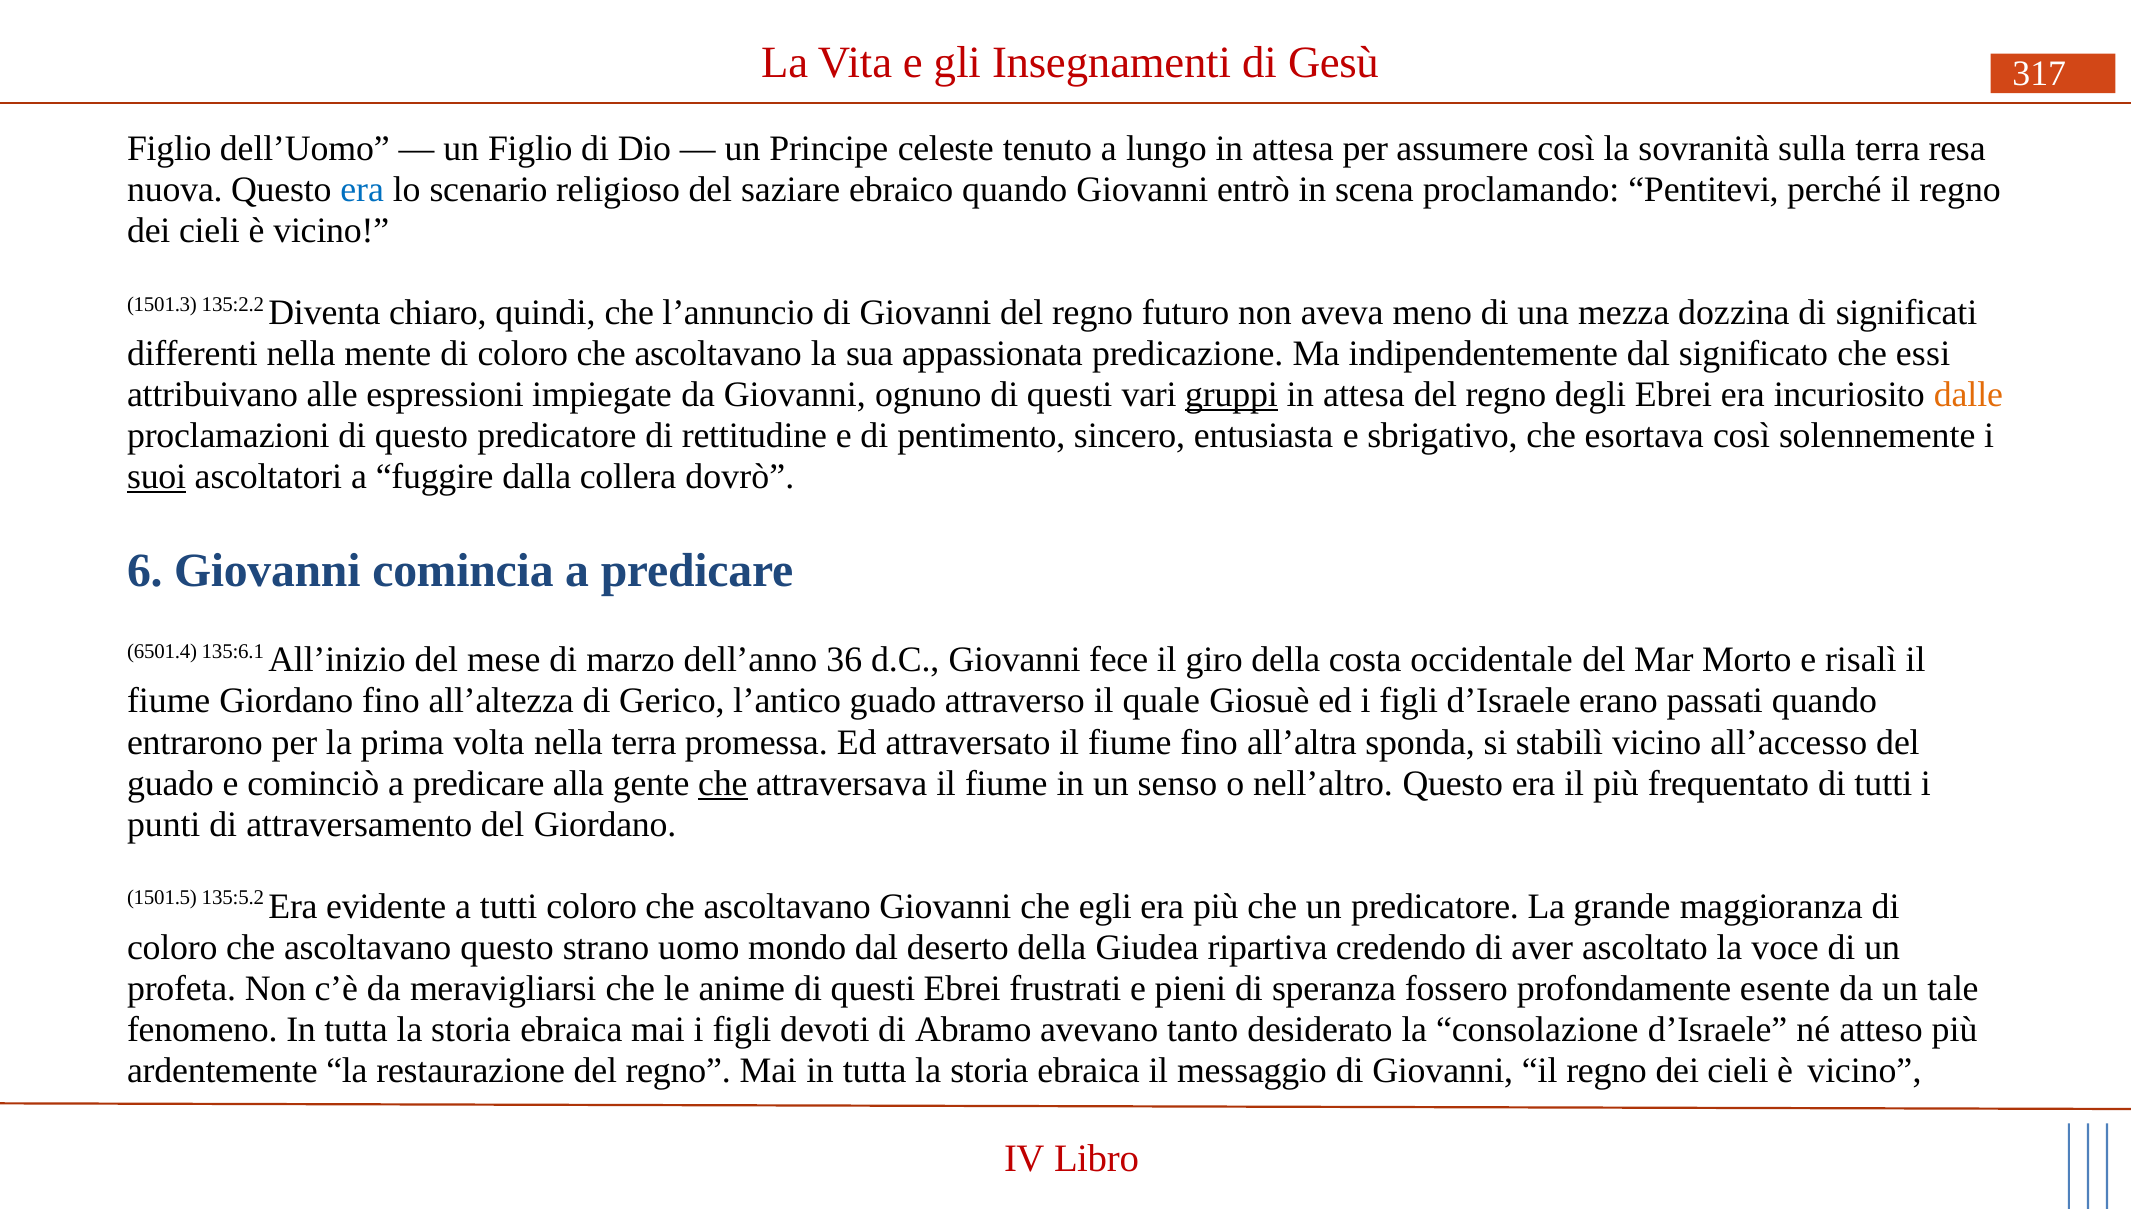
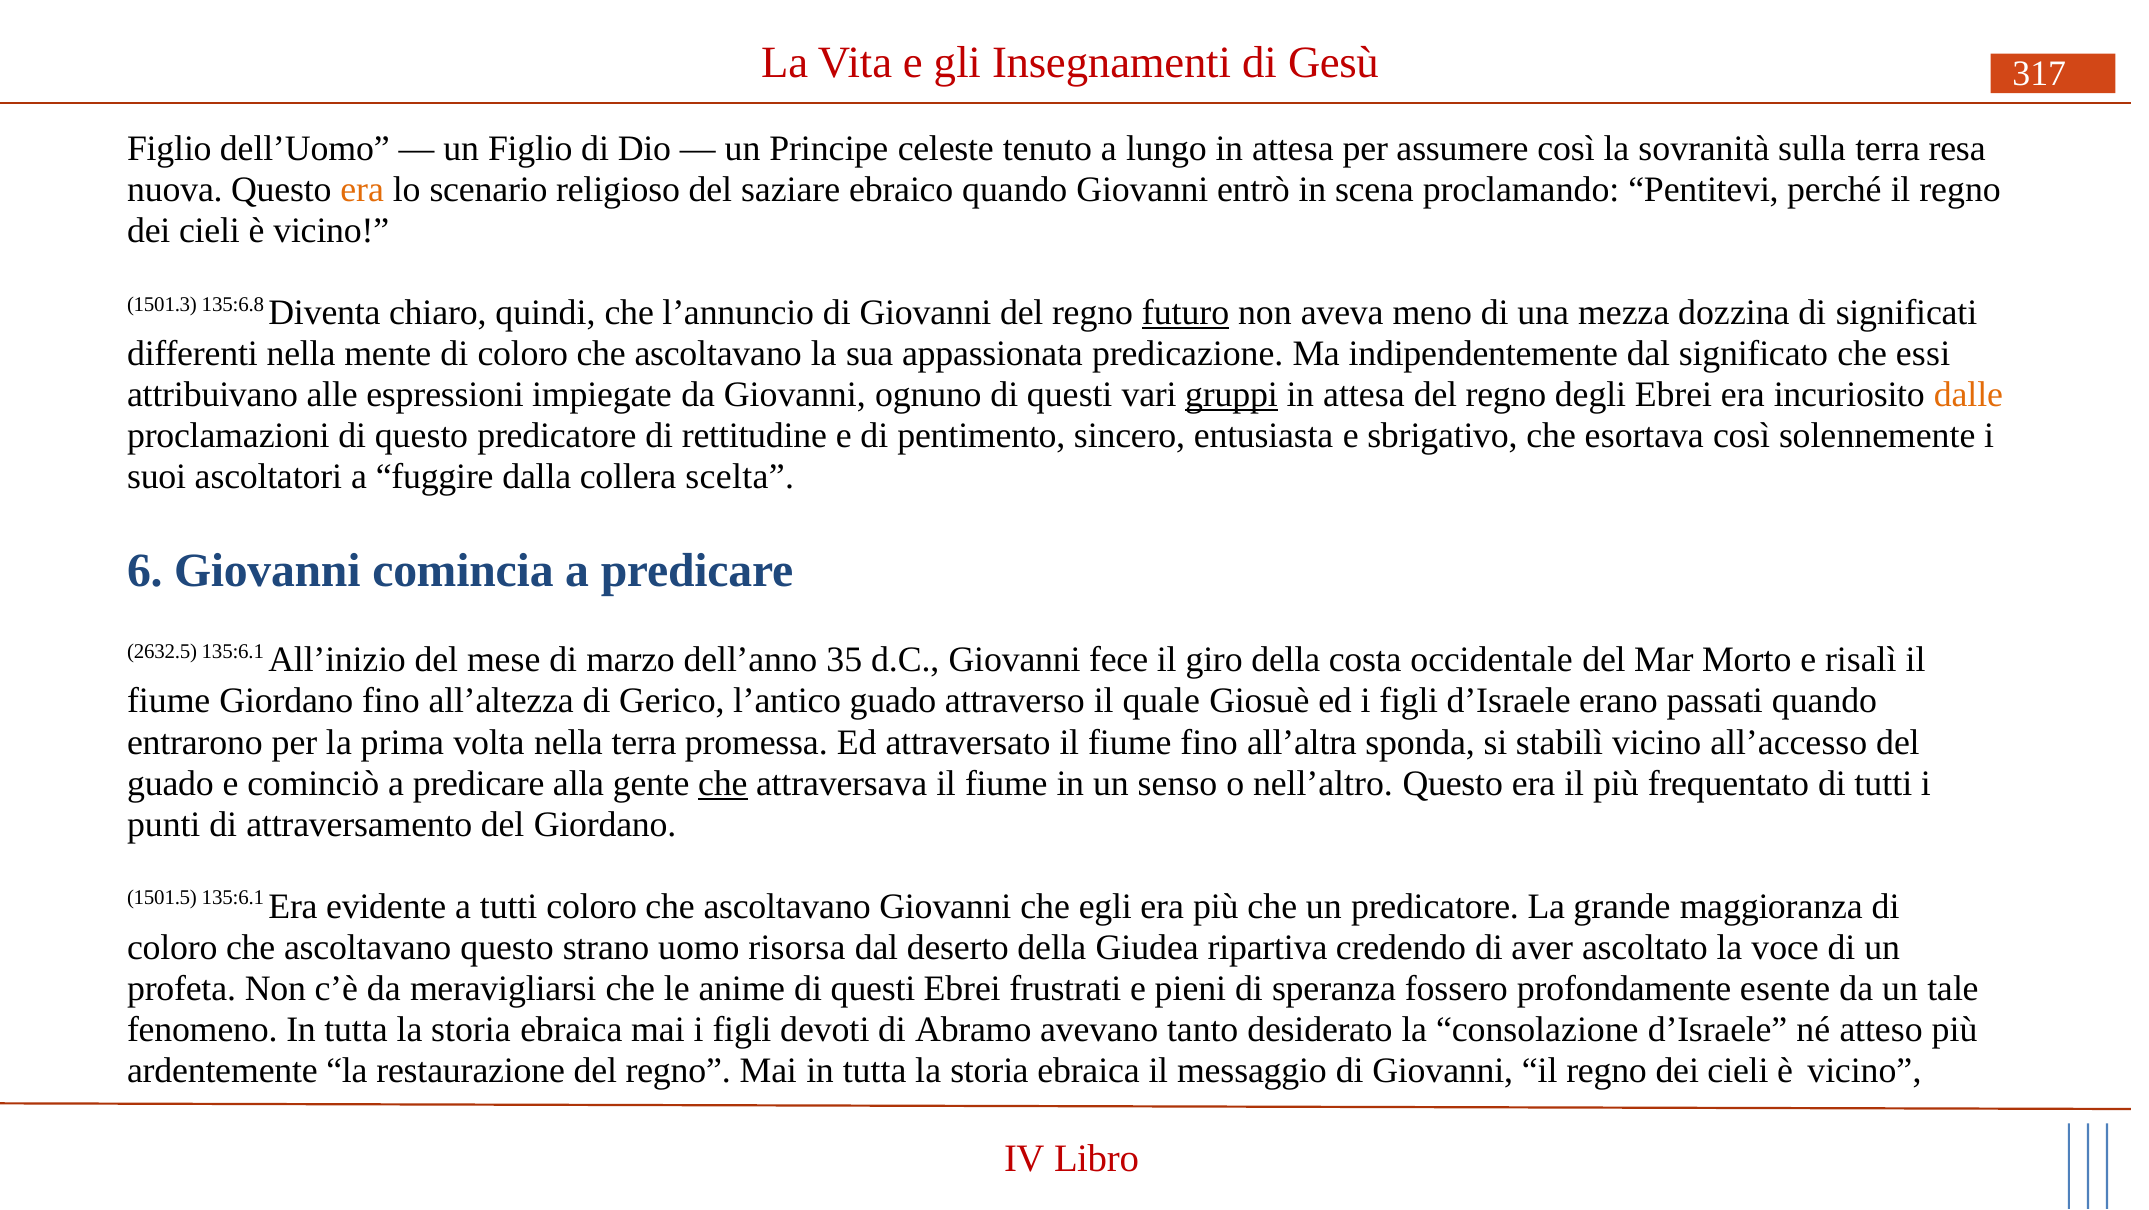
era colour: blue -> orange (362, 190)
135:2.2: 135:2.2 -> 135:6.8 (233, 304)
futuro underline: none -> present (1186, 313)
suoi underline: present -> none (157, 476)
dovrò: dovrò -> scelta (740, 476)
6501.4: 6501.4 -> 2632.5 (162, 651)
36: 36 -> 35 (844, 660)
1501.5 135:5.2: 135:5.2 -> 135:6.1 (233, 898)
mondo: mondo -> risorsa (797, 948)
